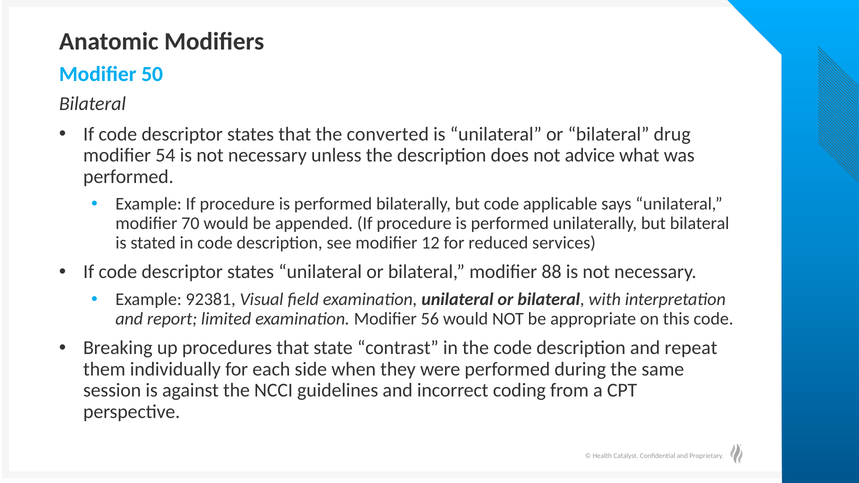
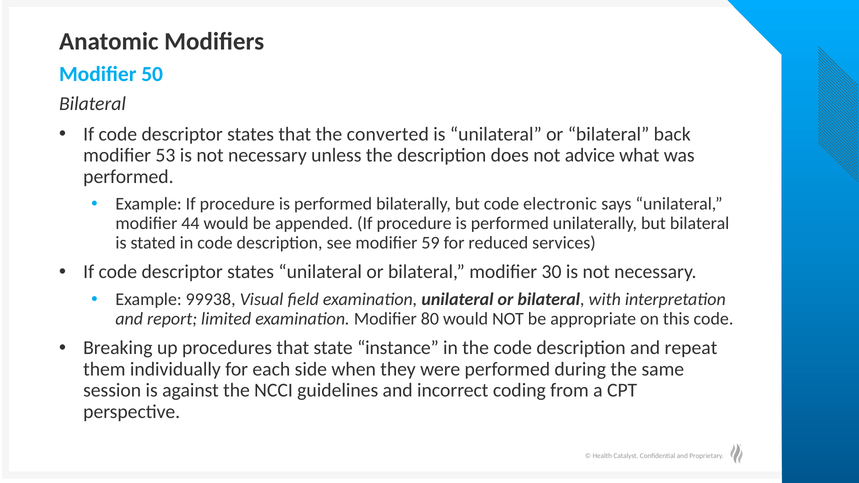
drug: drug -> back (672, 134)
54: 54 -> 53 (165, 155)
applicable: applicable -> electronic (560, 204)
70: 70 -> 44 (190, 223)
12: 12 -> 59 (431, 243)
88: 88 -> 30 (552, 272)
92381: 92381 -> 99938 (211, 299)
56: 56 -> 80 (430, 319)
contrast: contrast -> instance (398, 348)
